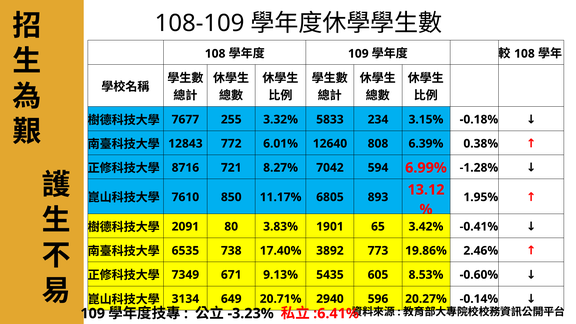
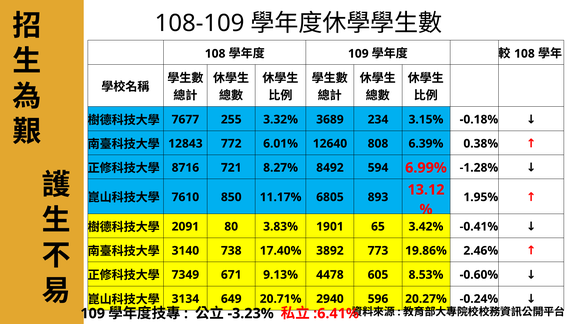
5833: 5833 -> 3689 (330, 119)
7042: 7042 -> 8492 (330, 168)
6535: 6535 -> 3140 (185, 251)
5435: 5435 -> 4478 (330, 275)
-0.14%: -0.14% -> -0.24% (479, 299)
